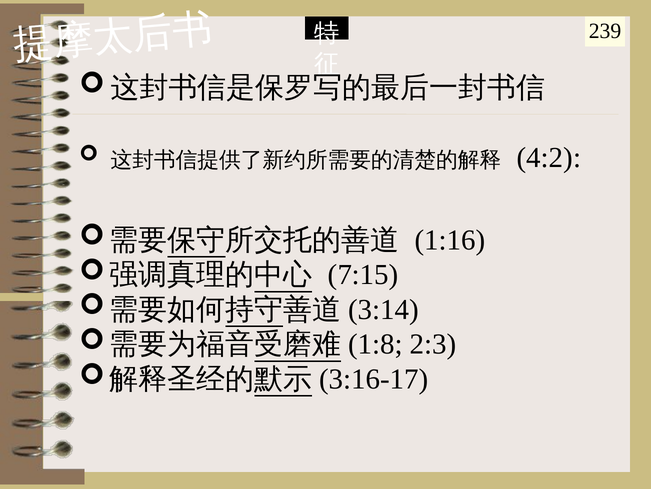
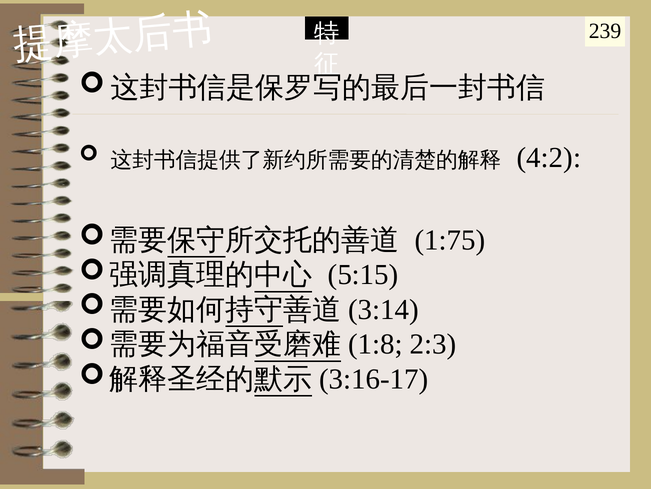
1:16: 1:16 -> 1:75 (450, 240)
7:15: 7:15 -> 5:15 (363, 274)
